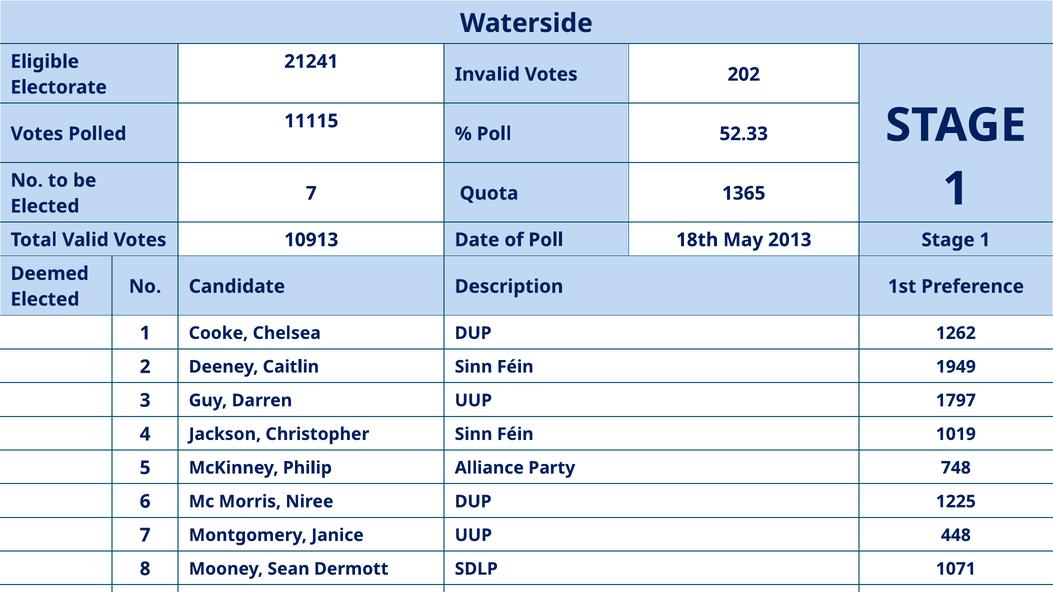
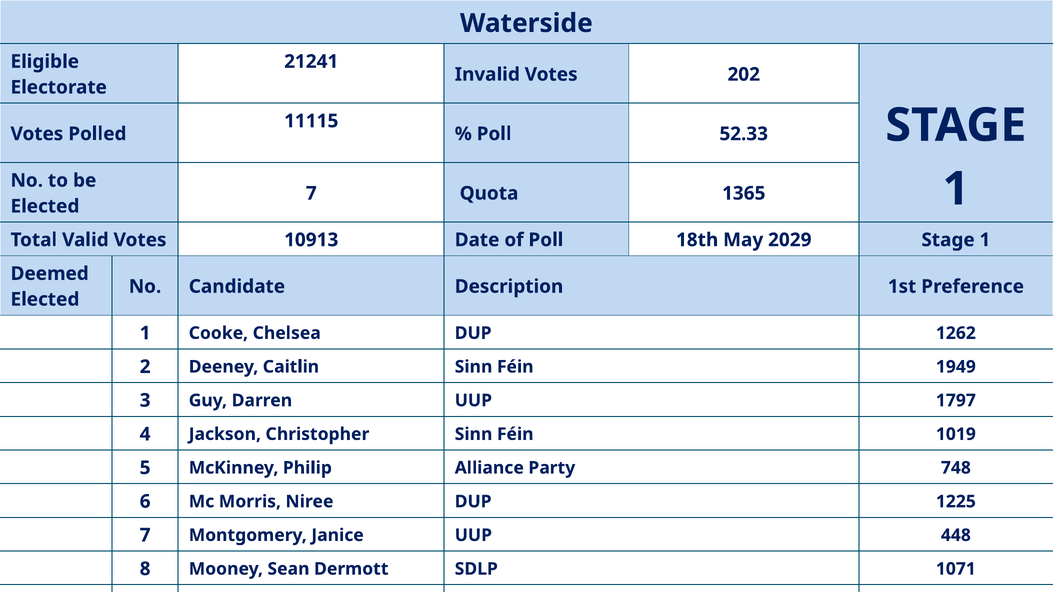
2013: 2013 -> 2029 (790, 240)
